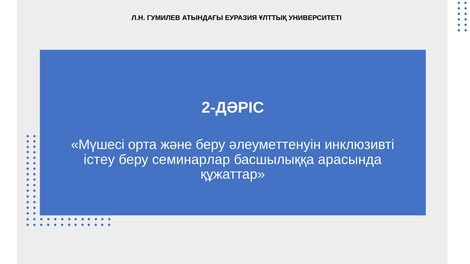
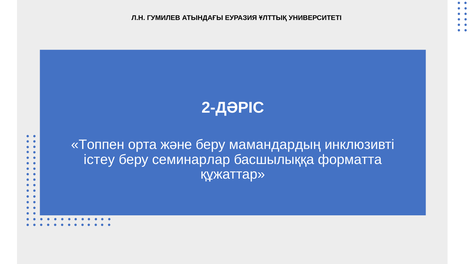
Мүшесі: Мүшесі -> Топпен (98, 145)
әлеуметтенуін: әлеуметтенуін -> мамандардың (275, 145)
арасында: арасында -> форматта (350, 160)
